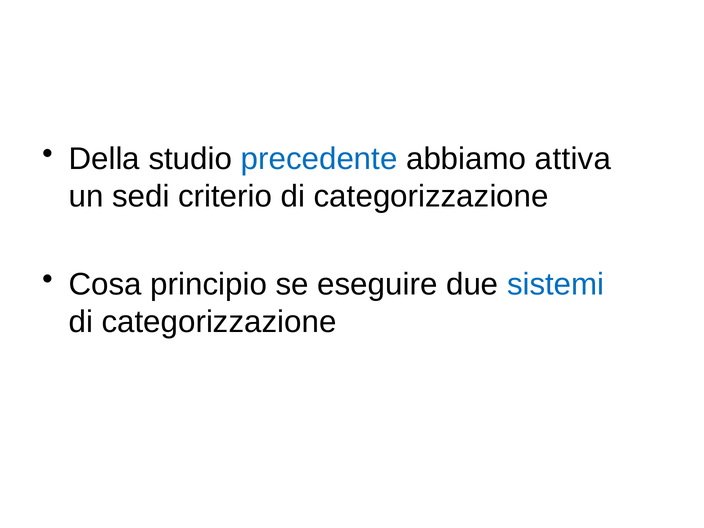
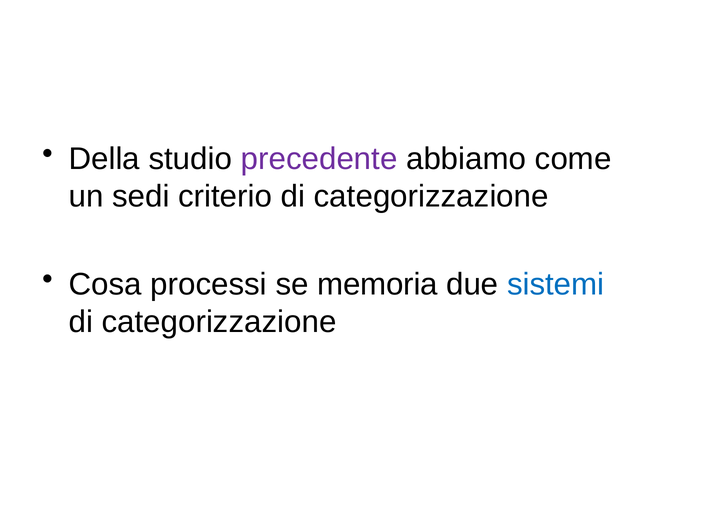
precedente colour: blue -> purple (319, 159)
attiva: attiva -> come (573, 159)
principio: principio -> processi (209, 284)
eseguire: eseguire -> memoria (378, 284)
